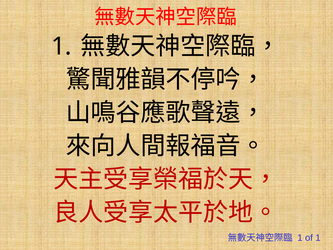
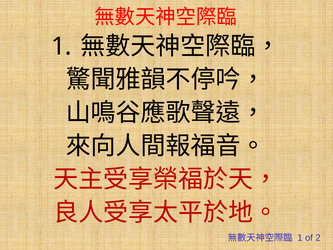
of 1: 1 -> 2 (318, 238)
